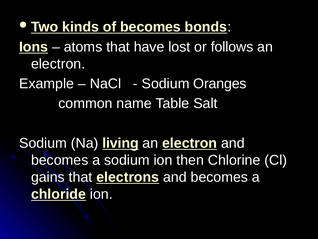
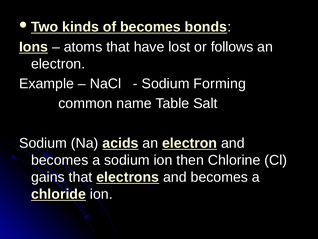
Oranges: Oranges -> Forming (220, 84)
living: living -> acids (120, 143)
